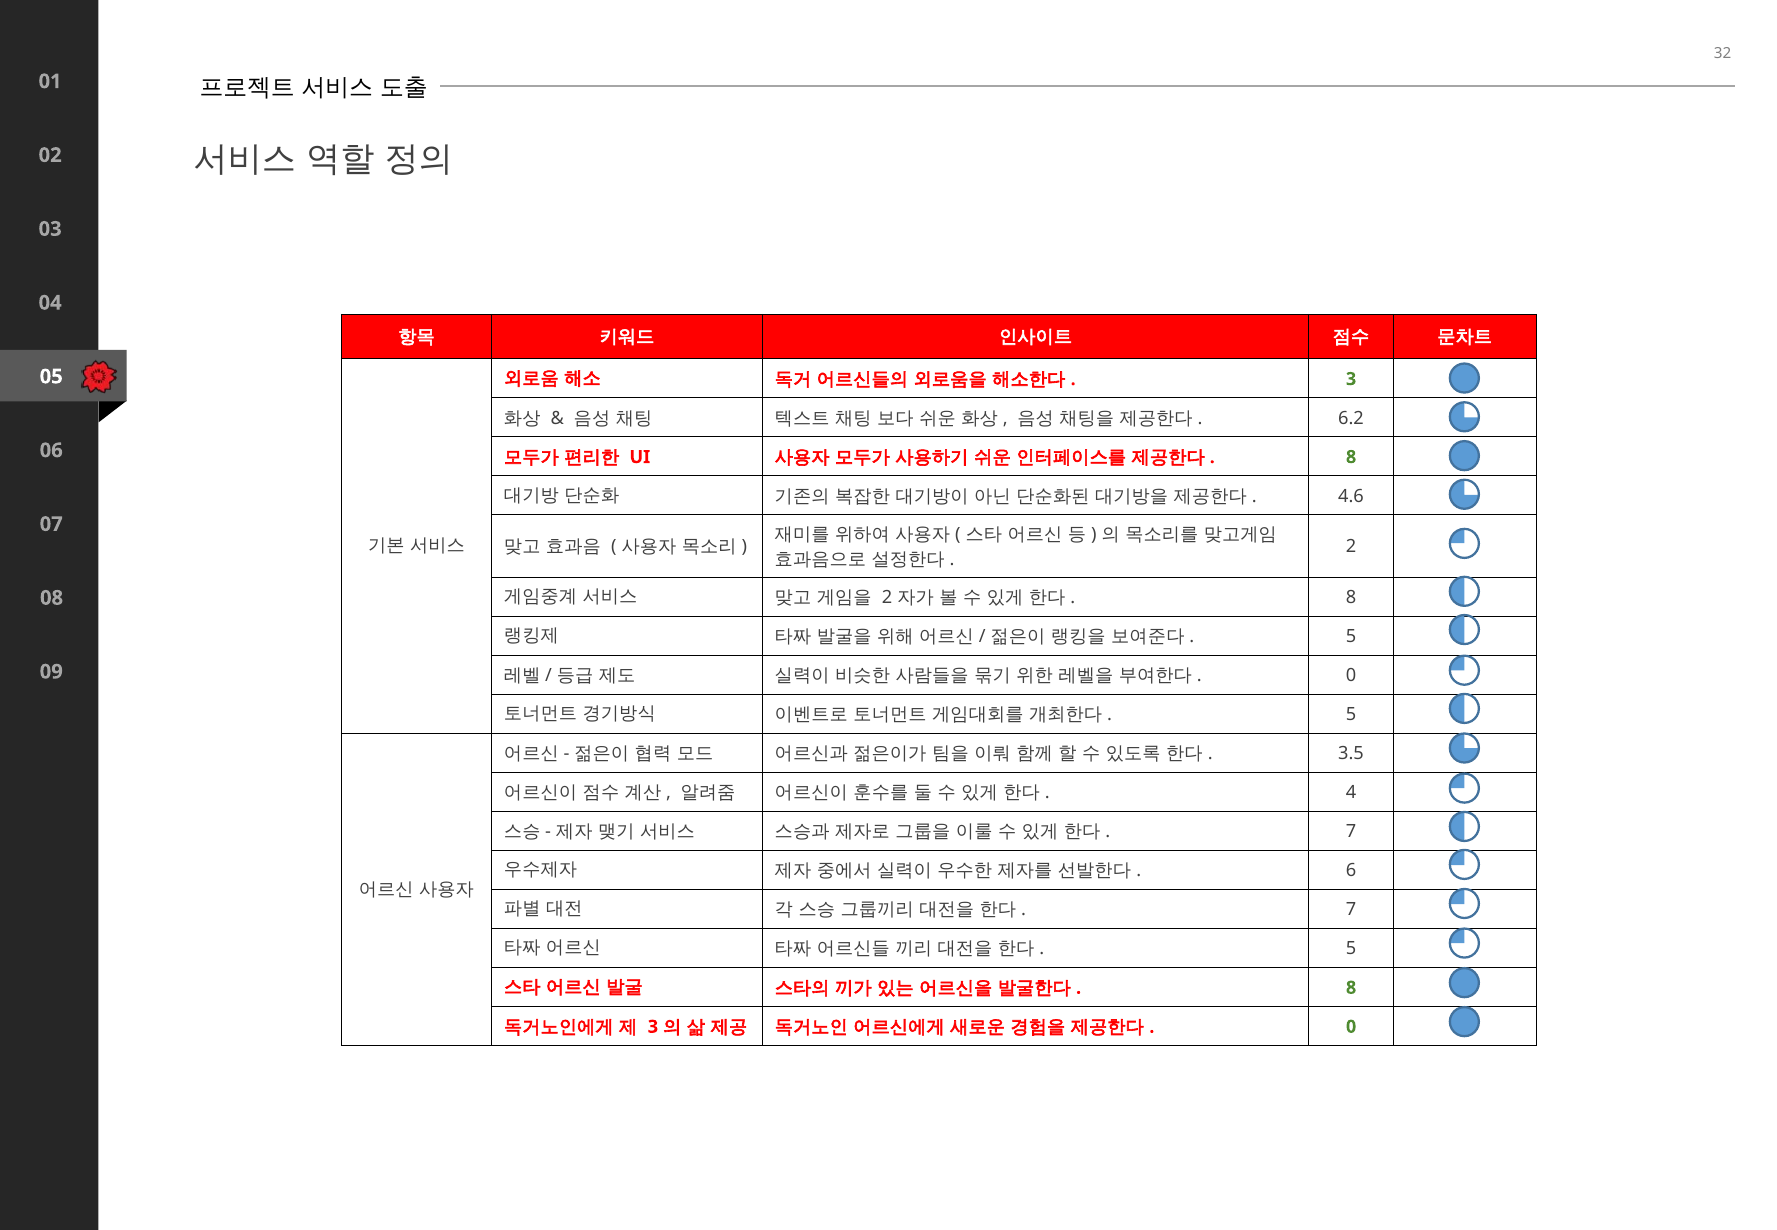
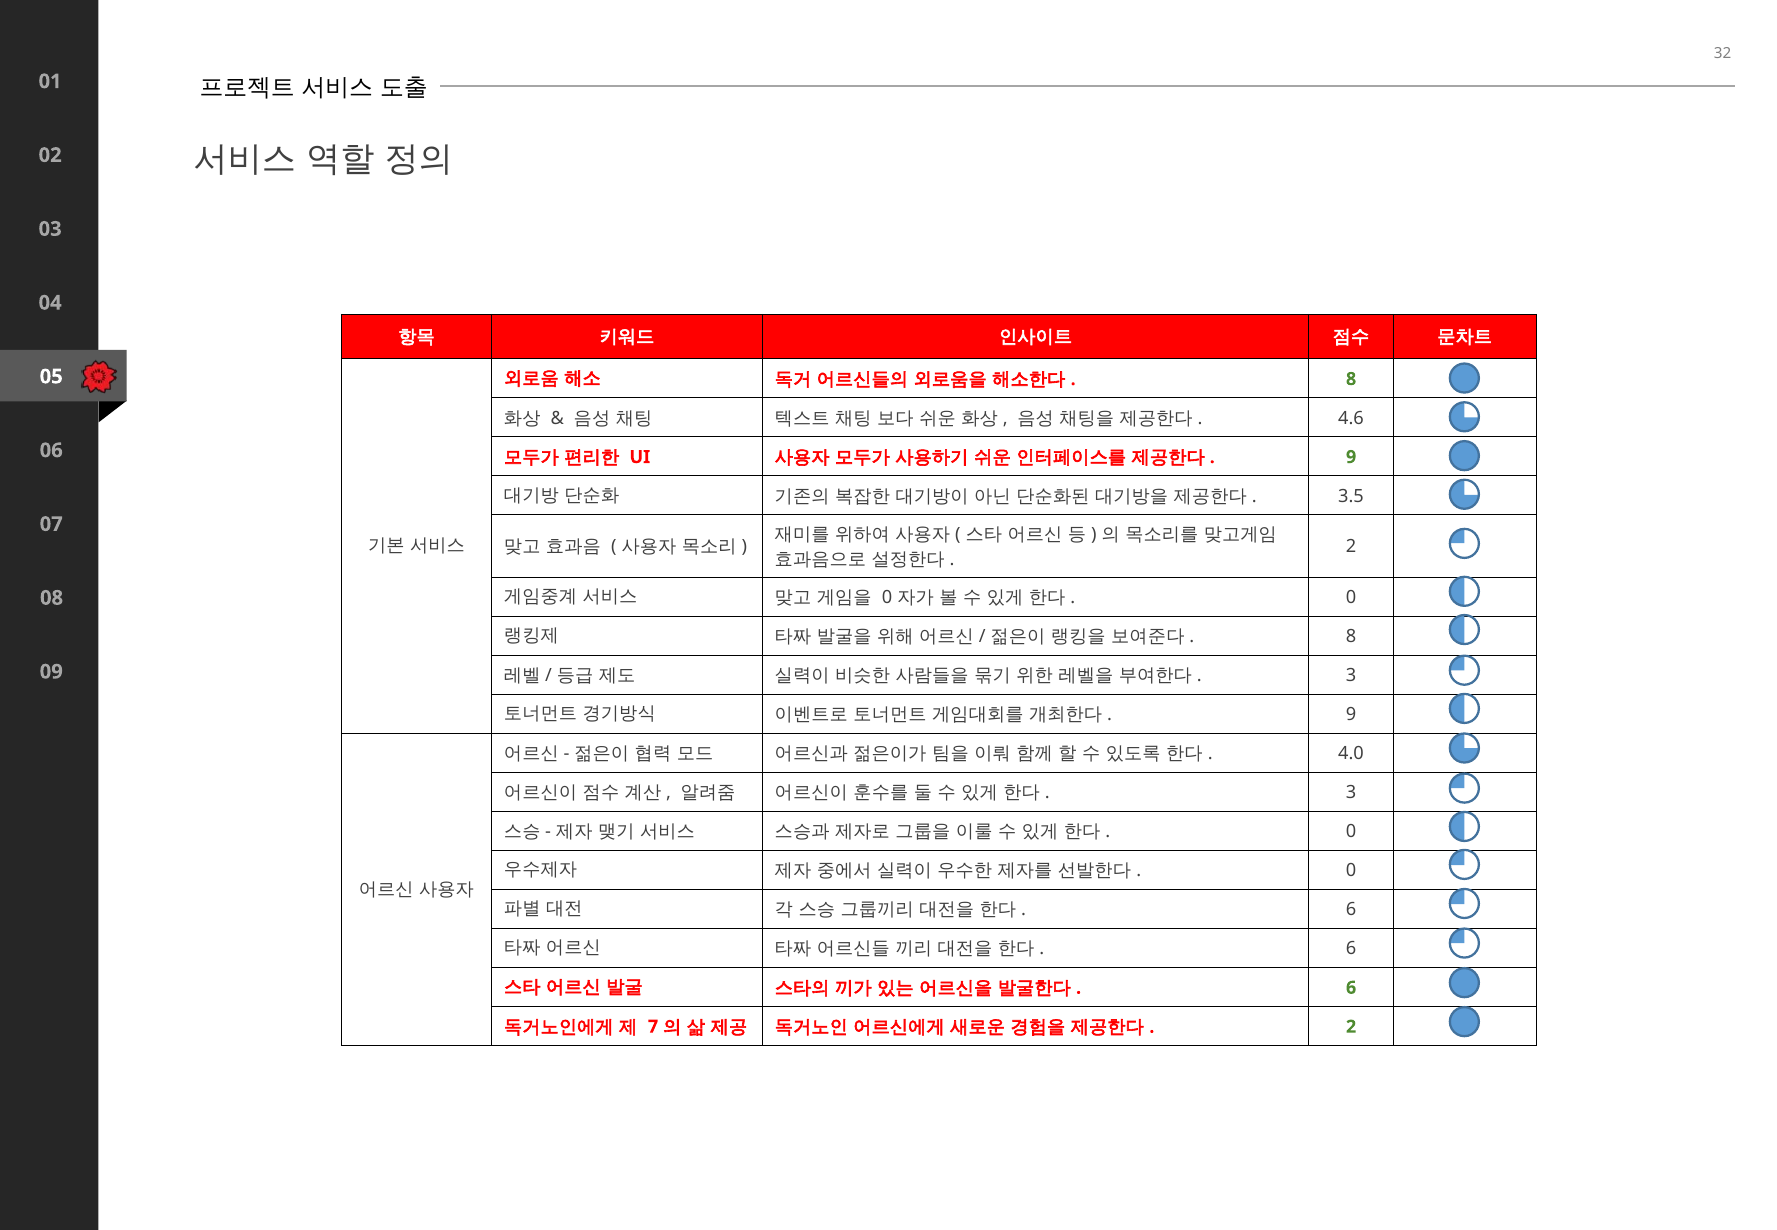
3: 3 -> 8 (1351, 379)
6.2: 6.2 -> 4.6 (1351, 418)
8: 8 -> 9 (1351, 457)
4.6: 4.6 -> 3.5 (1351, 496)
2: 2 -> 0 (887, 598)
8: 8 -> 0 (1351, 598)
5: 5 -> 8 (1351, 637)
0: 0 -> 3 (1351, 676)
5: 5 -> 9 (1351, 715)
3.5: 3.5 -> 4.0 (1351, 754)
4: 4 -> 3 (1351, 793)
7: 7 -> 0 (1351, 832)
6: 6 -> 0 (1351, 871)
7: 7 -> 6 (1351, 910)
5: 5 -> 6 (1351, 949)
8: 8 -> 6 (1351, 988)
3: 3 -> 7 (653, 1027)
0: 0 -> 2 (1351, 1027)
